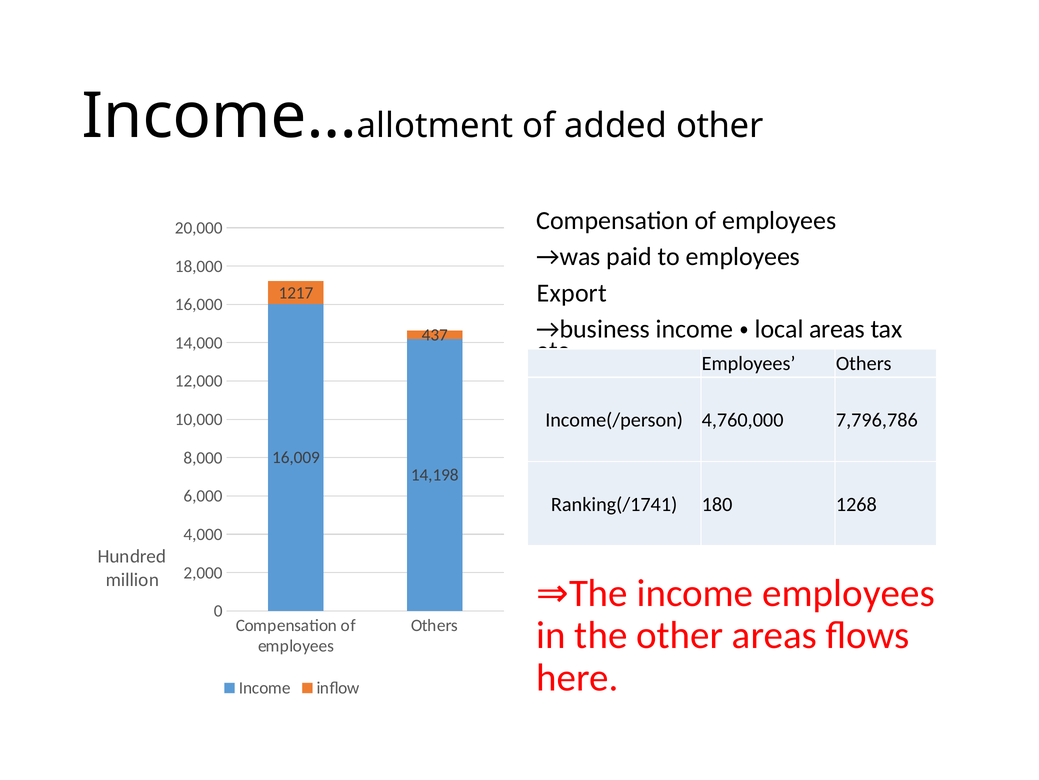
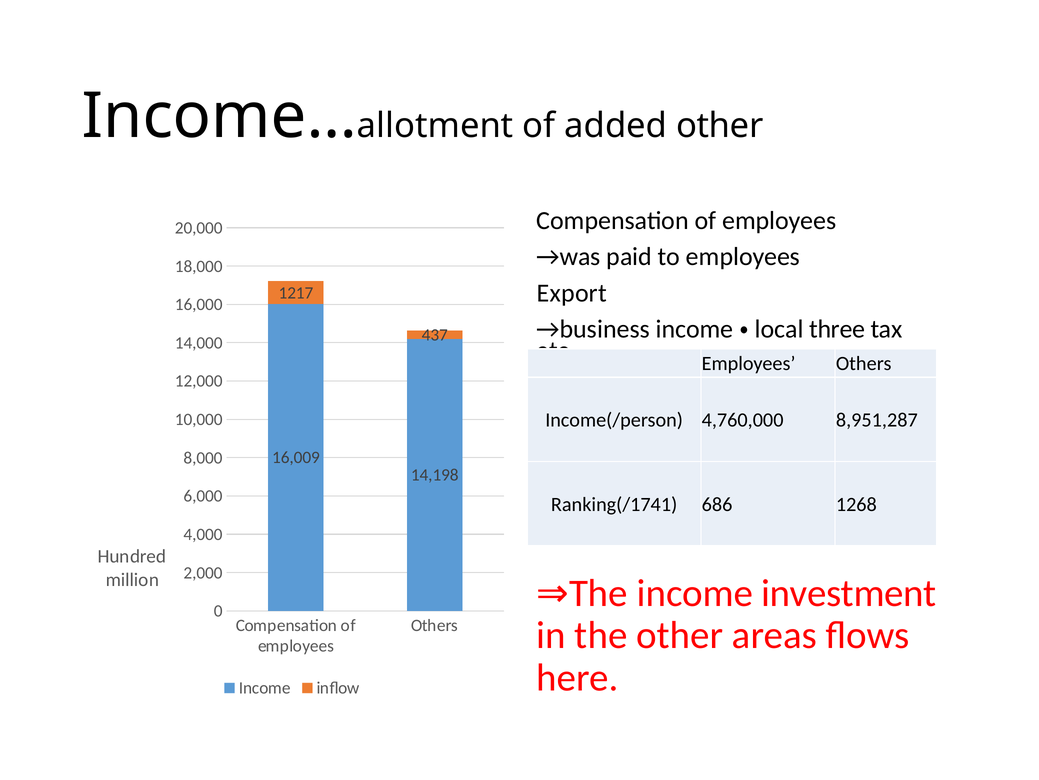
areas: areas -> three (837, 329)
7,796,786: 7,796,786 -> 8,951,287 (877, 420)
180: 180 -> 686 (717, 504)
income employees: employees -> investment (849, 593)
